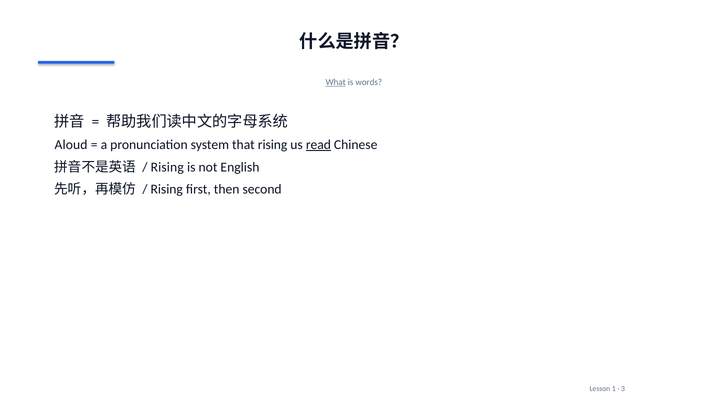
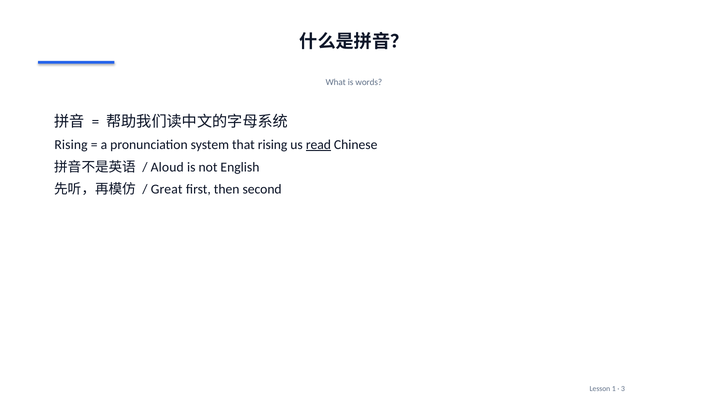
What underline: present -> none (336, 82)
Aloud: Aloud -> Rising (71, 145)
Rising: Rising -> Aloud (167, 167)
Rising: Rising -> Great (167, 190)
